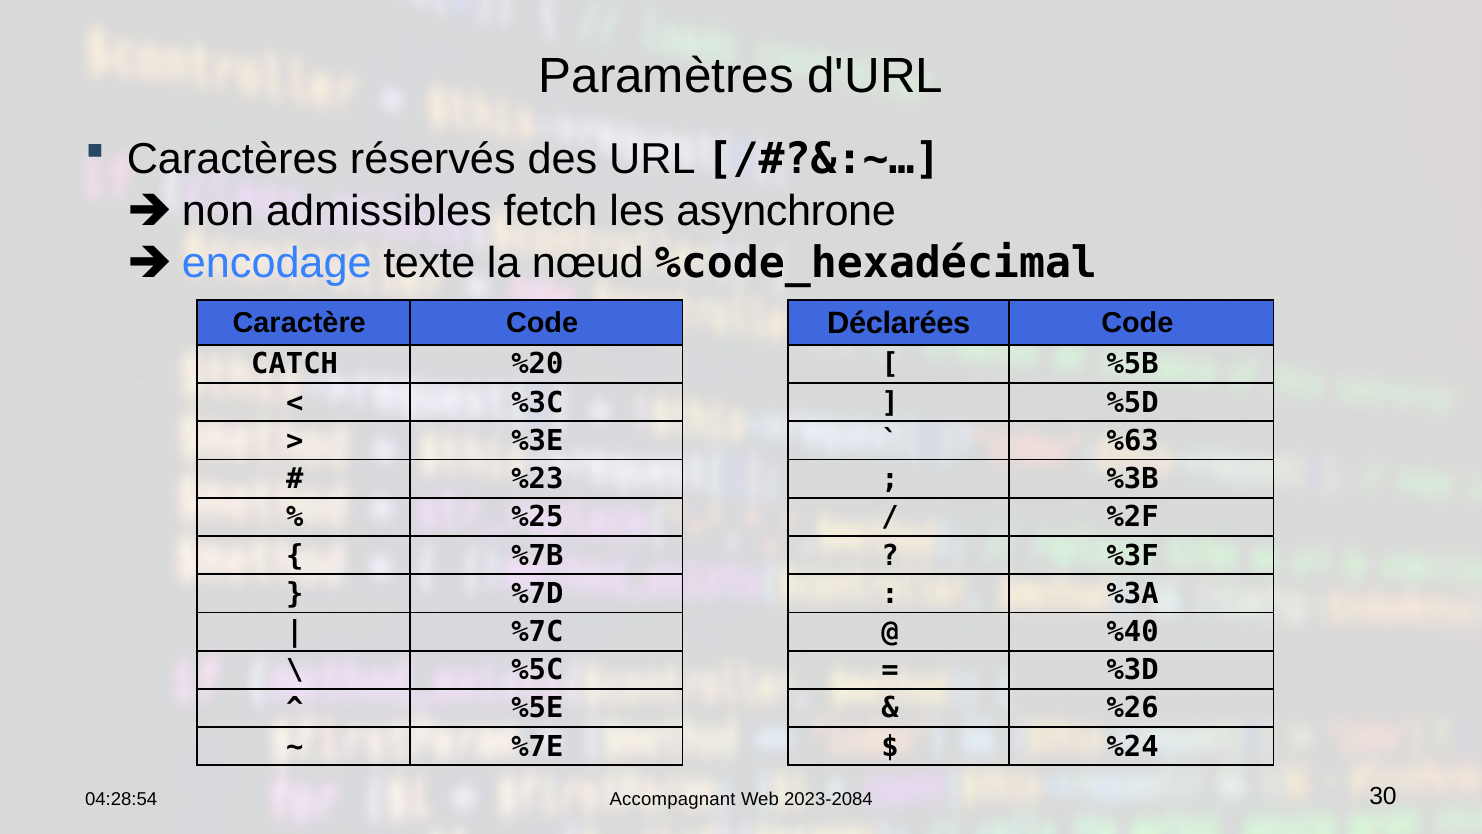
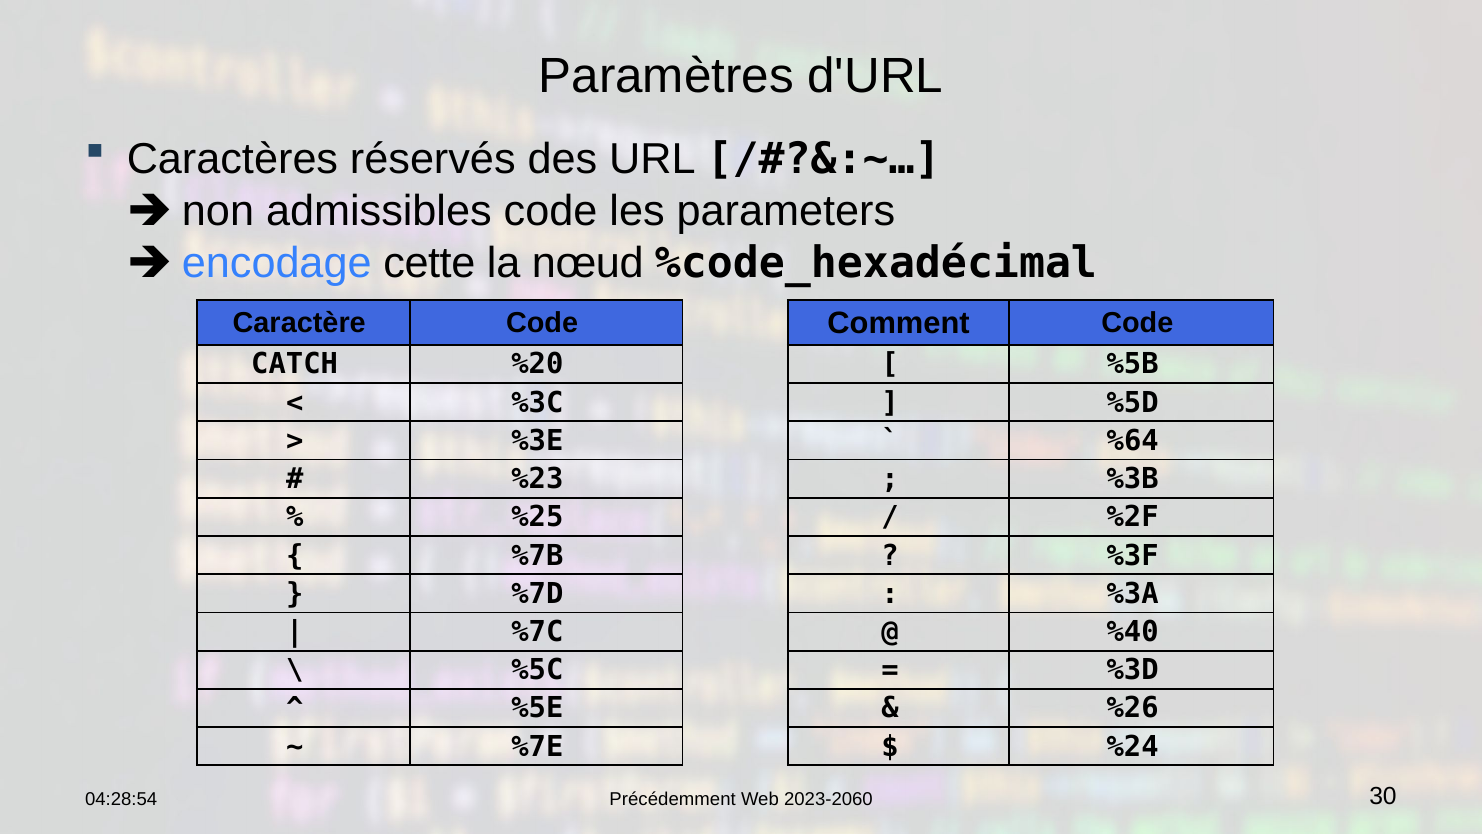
admissibles fetch: fetch -> code (551, 211)
asynchrone: asynchrone -> parameters (786, 211)
texte: texte -> cette (429, 263)
Déclarées: Déclarées -> Comment (899, 323)
%63: %63 -> %64 (1133, 441)
Accompagnant: Accompagnant -> Précédemment (673, 799)
2023-2084: 2023-2084 -> 2023-2060 (828, 799)
